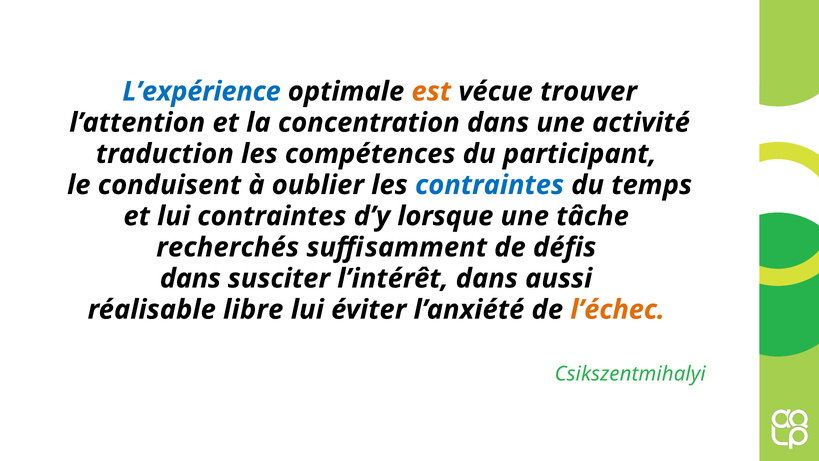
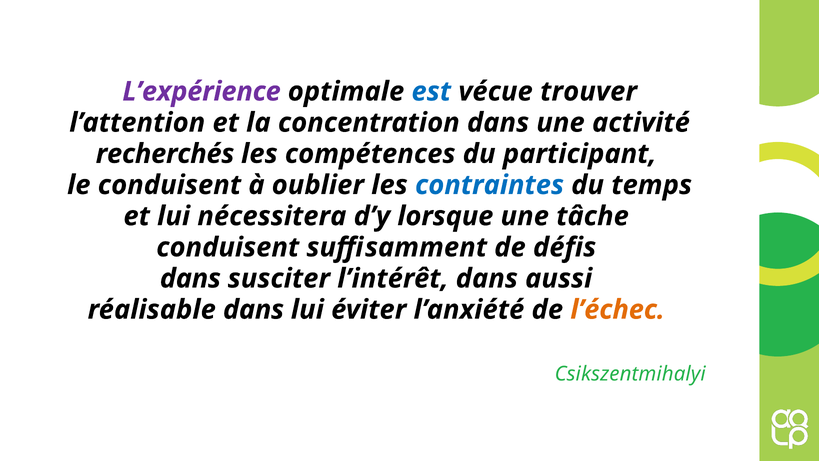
L’expérience colour: blue -> purple (202, 91)
est colour: orange -> blue (431, 91)
traduction: traduction -> recherchés (165, 154)
lui contraintes: contraintes -> nécessitera (272, 216)
recherchés: recherchés -> conduisent (228, 247)
réalisable libre: libre -> dans (254, 310)
